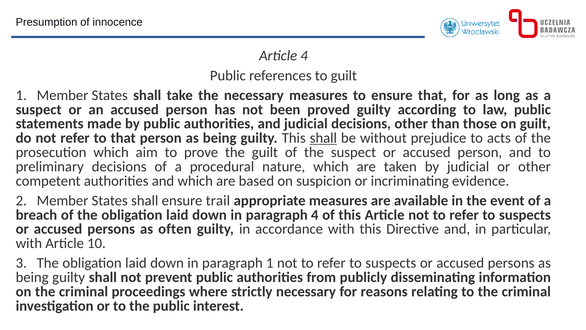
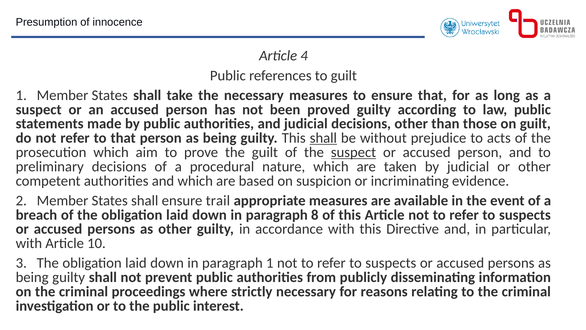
suspect underline: none -> present (353, 152)
paragraph 4: 4 -> 8 (315, 215)
as often: often -> other (175, 229)
